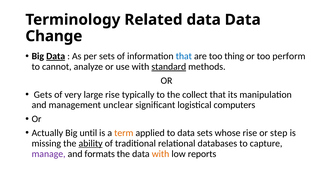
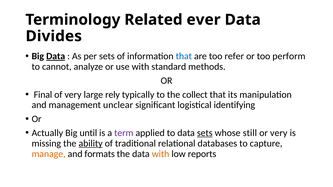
Related data: data -> ever (204, 20)
Change: Change -> Divides (54, 36)
thing: thing -> refer (234, 56)
standard underline: present -> none (169, 67)
Gets: Gets -> Final (43, 95)
large rise: rise -> rely (113, 95)
computers: computers -> identifying (234, 105)
term colour: orange -> purple (124, 133)
sets underline: none -> present (205, 133)
whose rise: rise -> still (250, 133)
or step: step -> very (279, 133)
manage colour: purple -> orange (49, 154)
